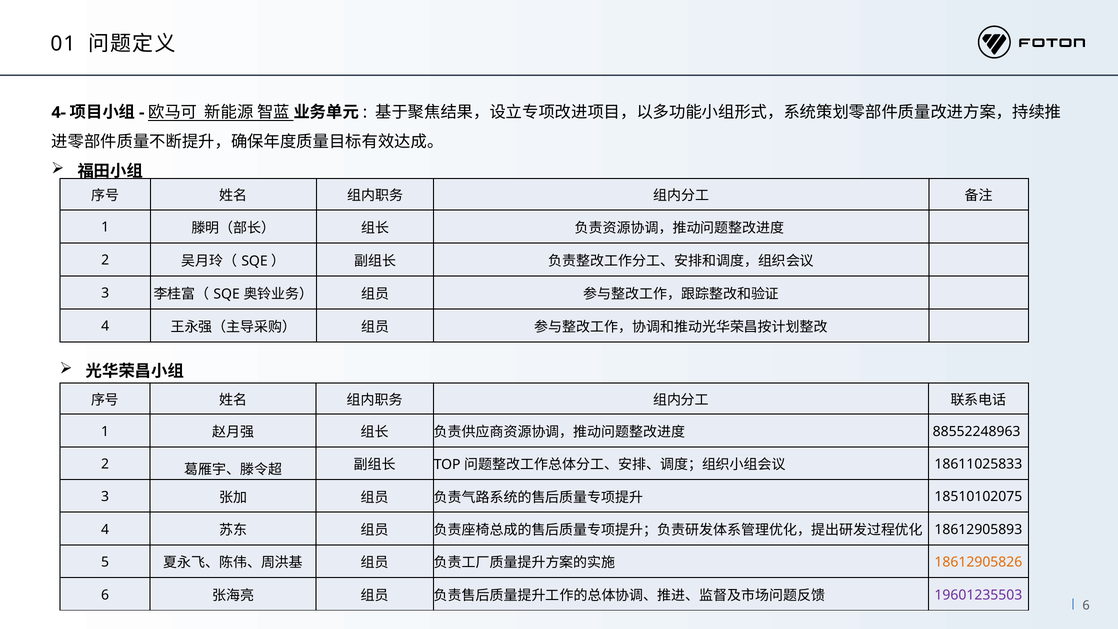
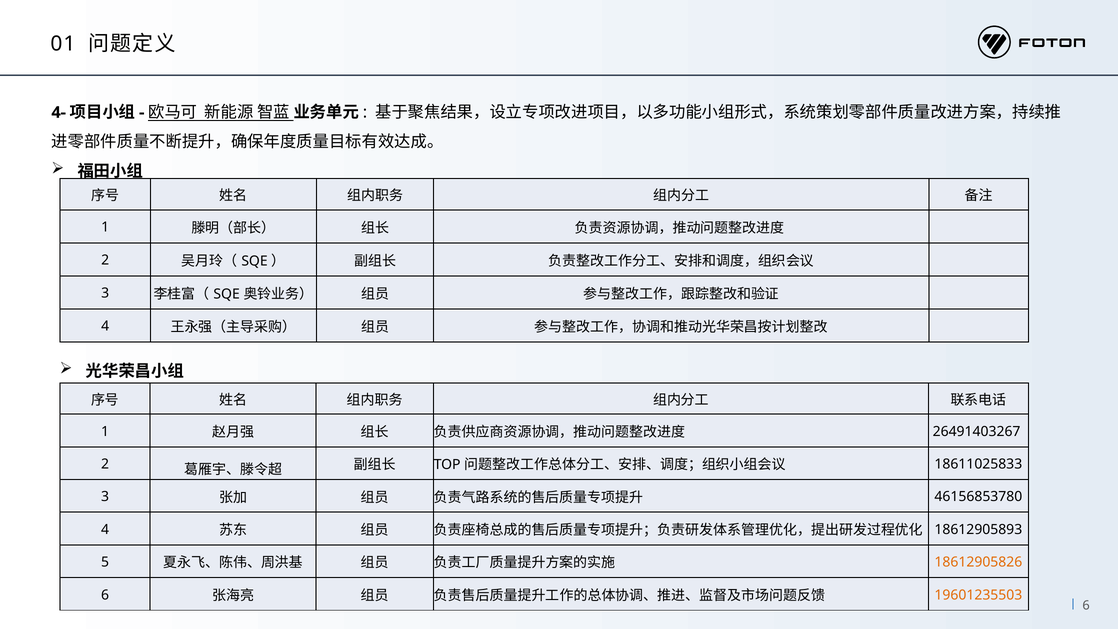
88552248963: 88552248963 -> 26491403267 (977, 431)
18510102075: 18510102075 -> 46156853780 (978, 497)
19601235503 colour: purple -> orange (978, 595)
